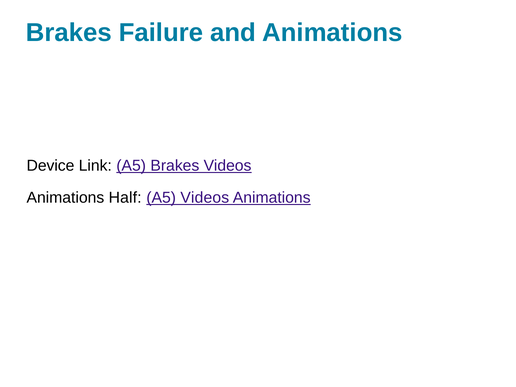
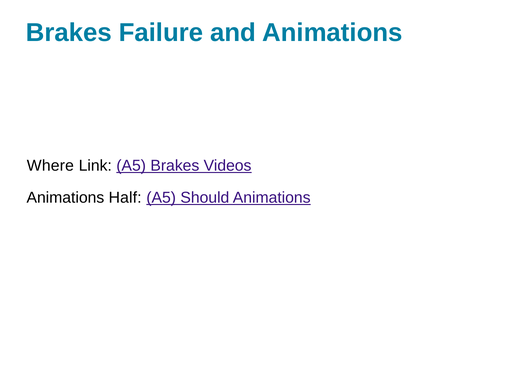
Device: Device -> Where (50, 166)
A5 Videos: Videos -> Should (205, 198)
